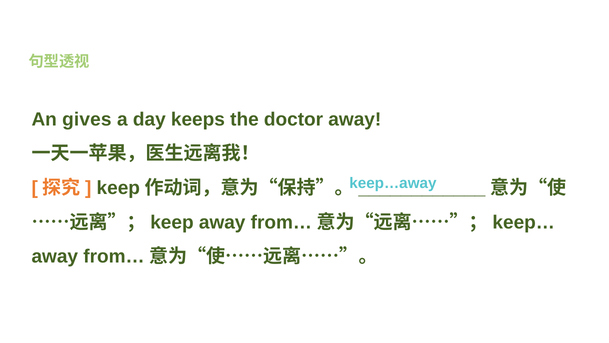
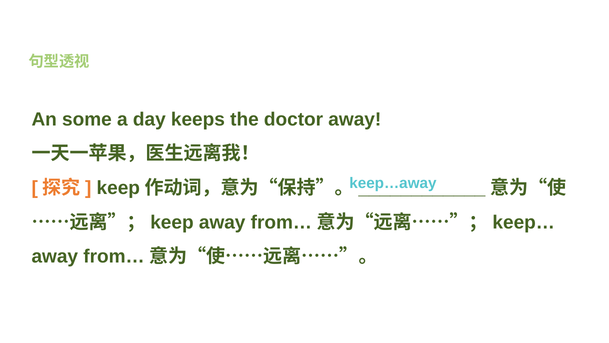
gives: gives -> some (87, 119)
